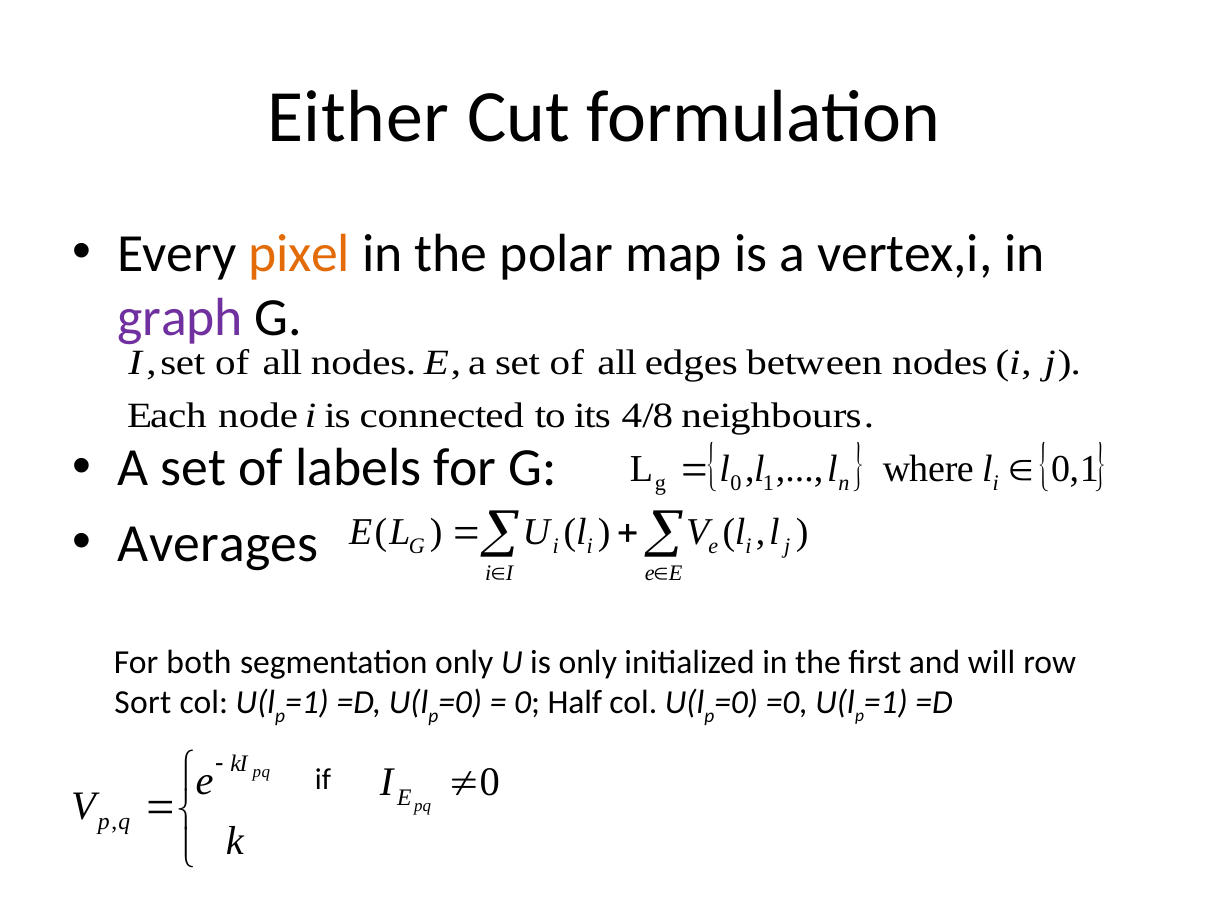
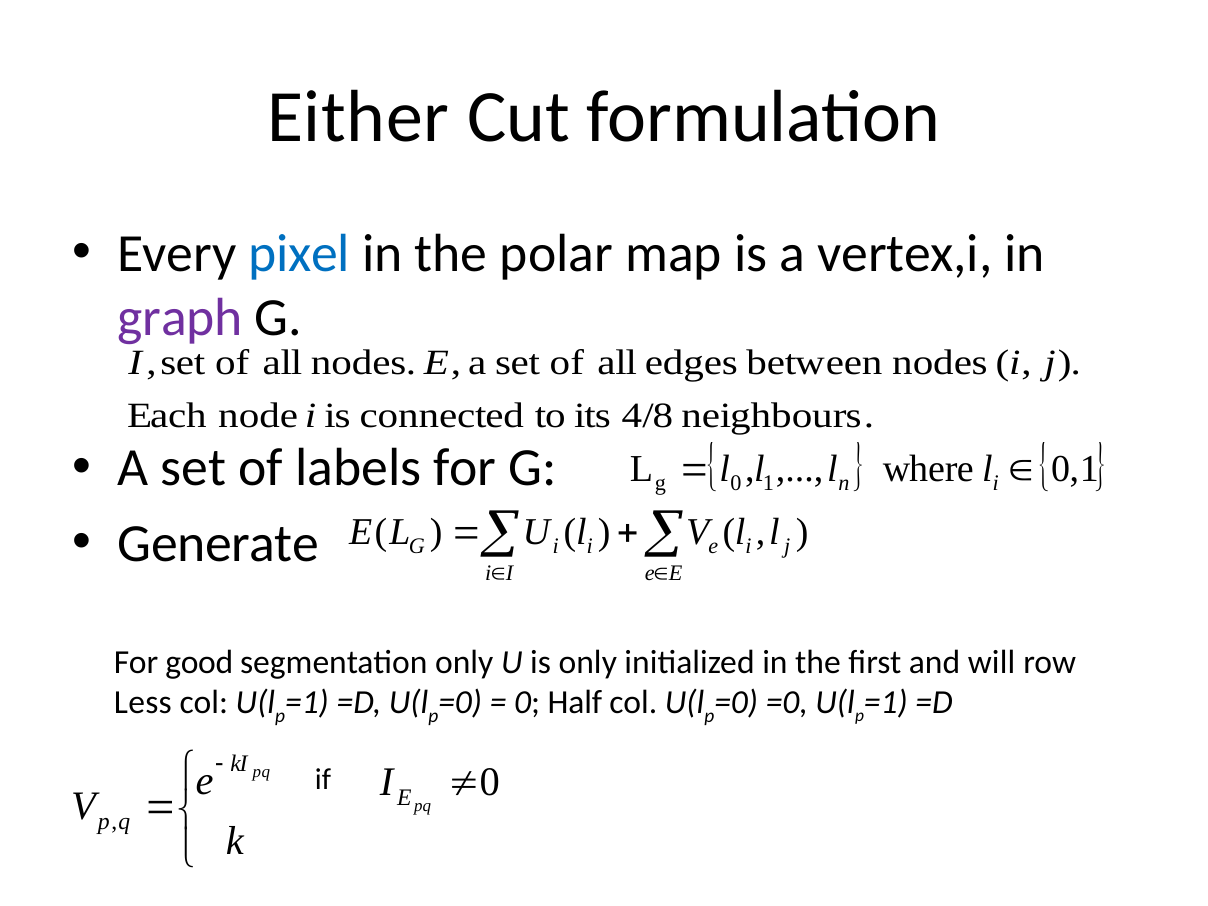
pixel colour: orange -> blue (299, 253)
Averages: Averages -> Generate (218, 543)
both: both -> good (199, 663)
Sort: Sort -> Less (143, 703)
